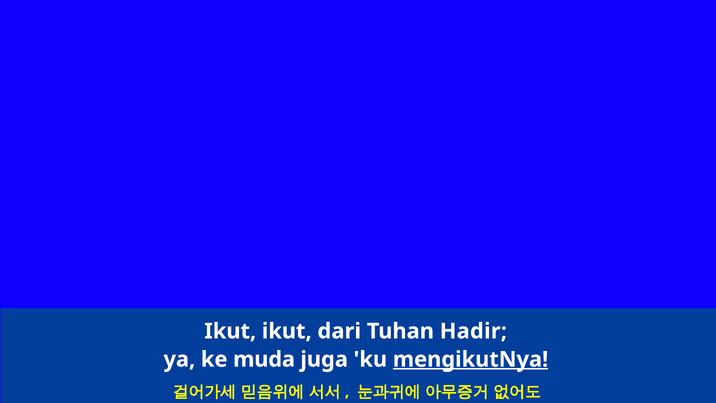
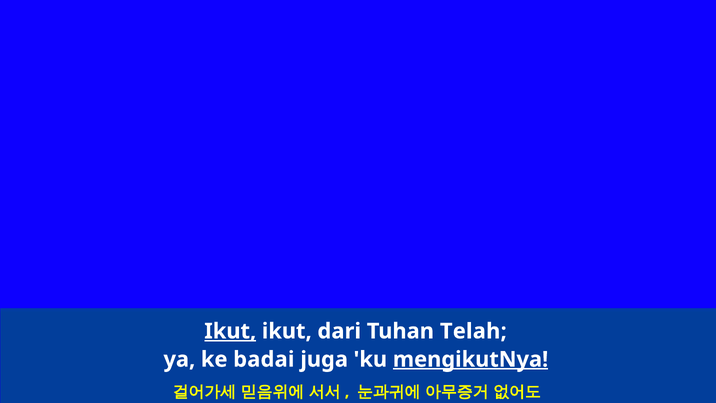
Ikut underline: none -> present (230, 331)
Hadir: Hadir -> Telah (473, 331)
muda: muda -> badai (264, 359)
